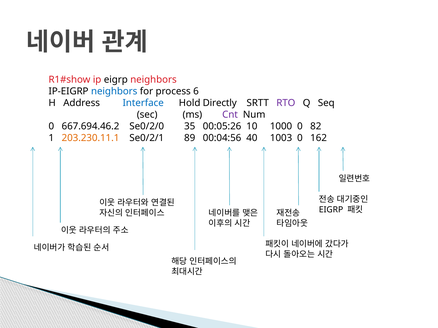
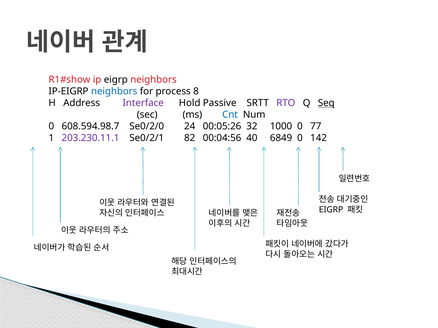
6: 6 -> 8 (196, 91)
Interface colour: blue -> purple (143, 103)
Directly: Directly -> Passive (220, 103)
Seq underline: none -> present (326, 103)
Cnt colour: purple -> blue (230, 115)
667.694.46.2: 667.694.46.2 -> 608.594.98.7 (90, 126)
35: 35 -> 24 (190, 126)
10: 10 -> 32 (252, 126)
82: 82 -> 77 (316, 126)
203.230.11.1 colour: orange -> purple (90, 138)
89: 89 -> 82 (190, 138)
1003: 1003 -> 6849 (281, 138)
162: 162 -> 142 (319, 138)
